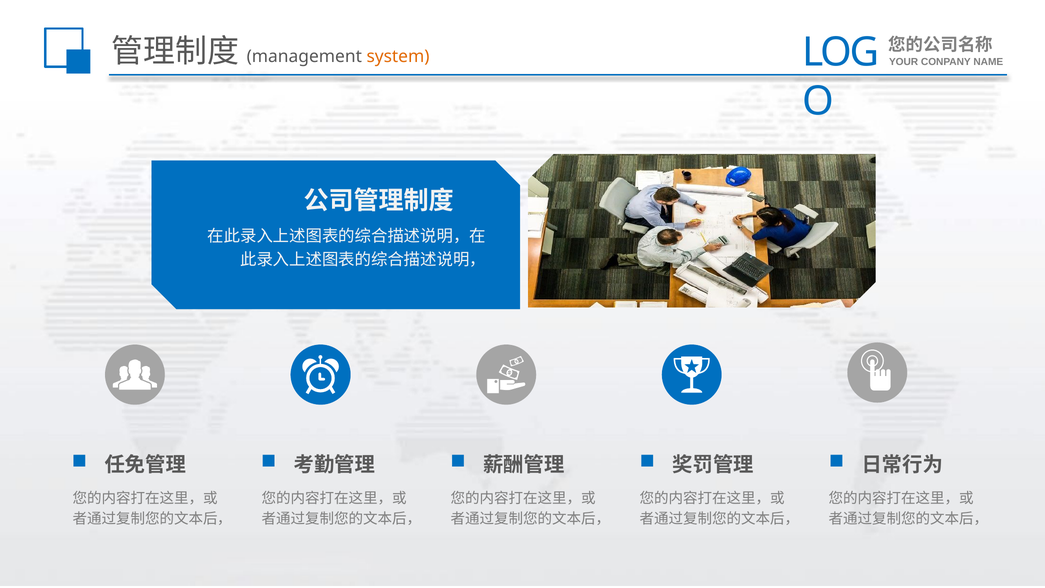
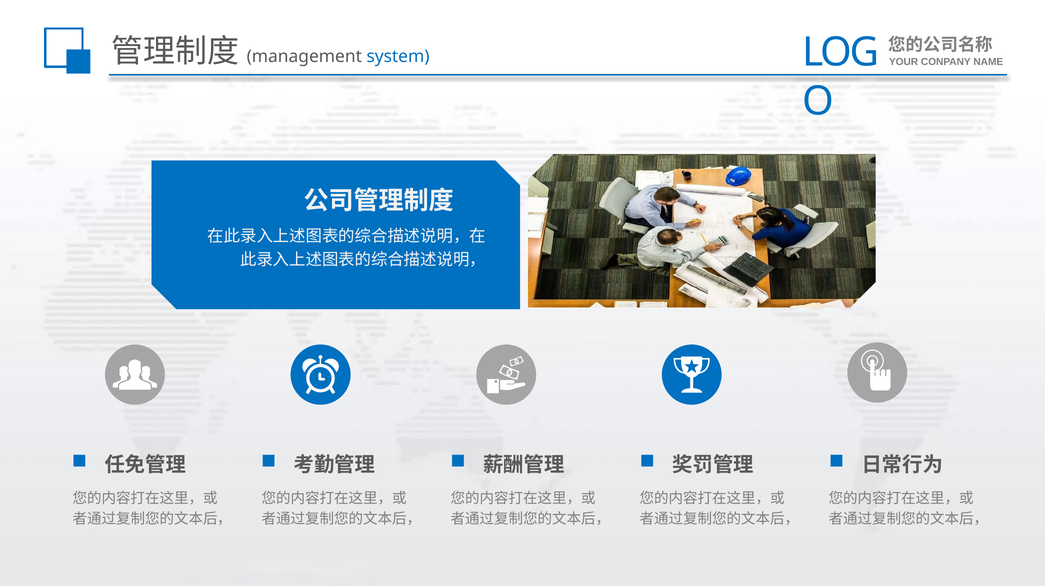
system colour: orange -> blue (398, 56)
